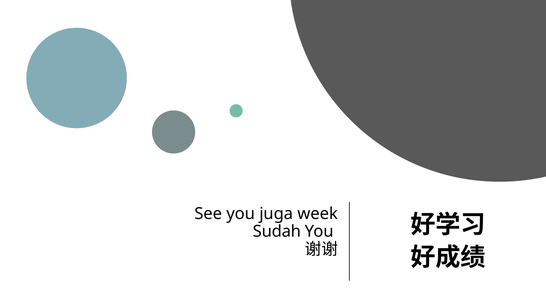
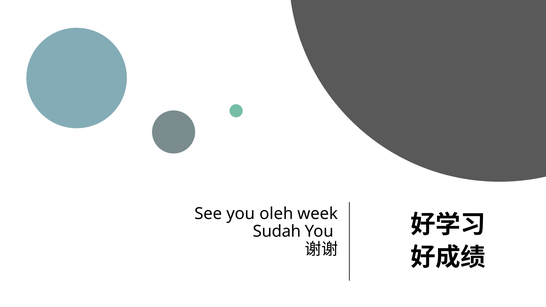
juga: juga -> oleh (276, 214)
